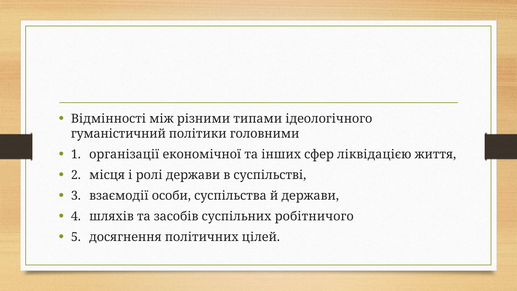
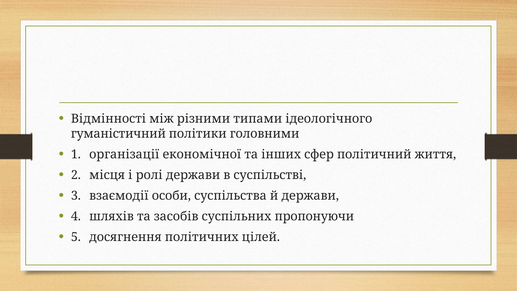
ліквідацією: ліквідацією -> політичний (374, 154)
робітничого: робітничого -> пропонуючи (314, 216)
